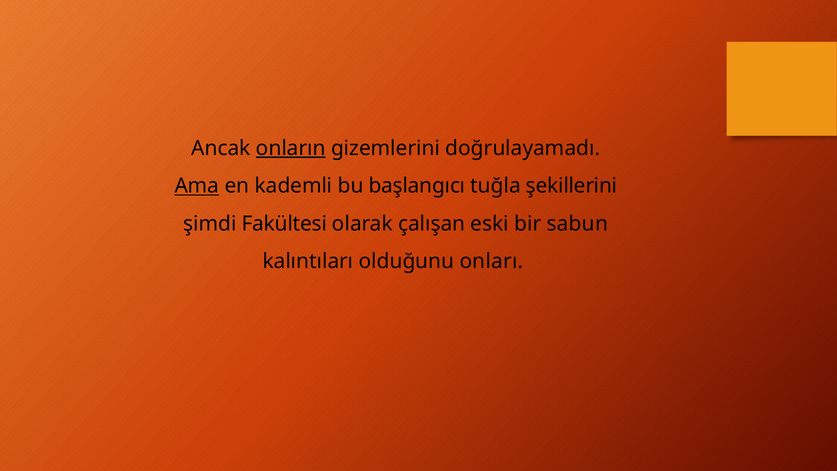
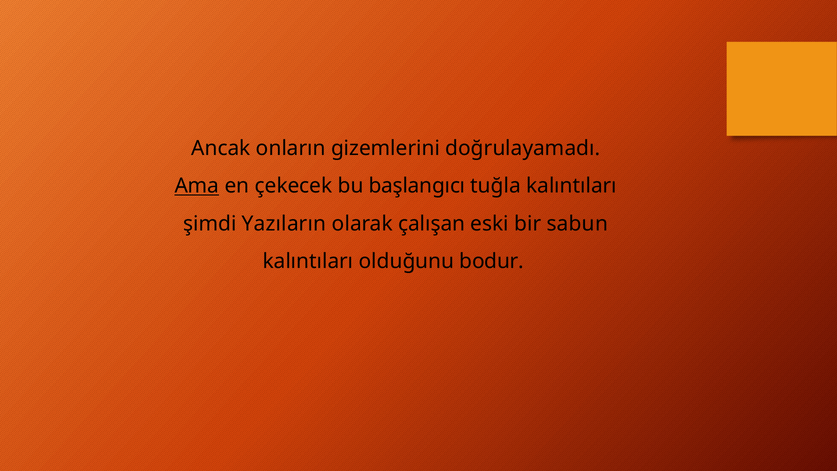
onların underline: present -> none (291, 148)
kademli: kademli -> çekecek (294, 186)
tuğla şekillerini: şekillerini -> kalıntıları (572, 186)
Fakültesi: Fakültesi -> Yazıların (284, 224)
onları: onları -> bodur (492, 261)
